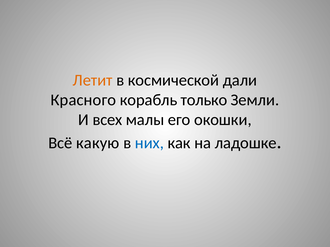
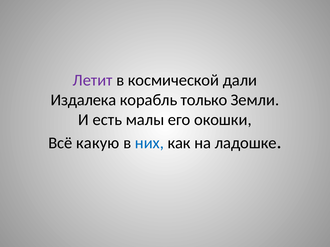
Летит colour: orange -> purple (93, 80)
Красного: Красного -> Издалека (83, 100)
всех: всех -> есть (107, 120)
